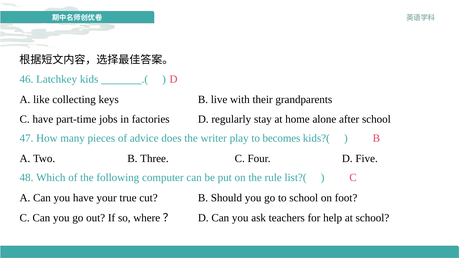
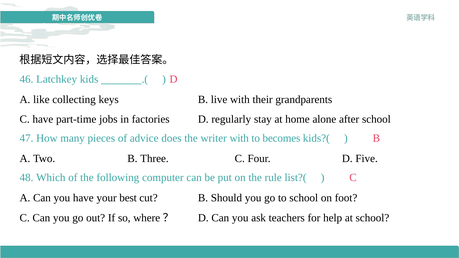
writer play: play -> with (239, 138)
true: true -> best (128, 198)
